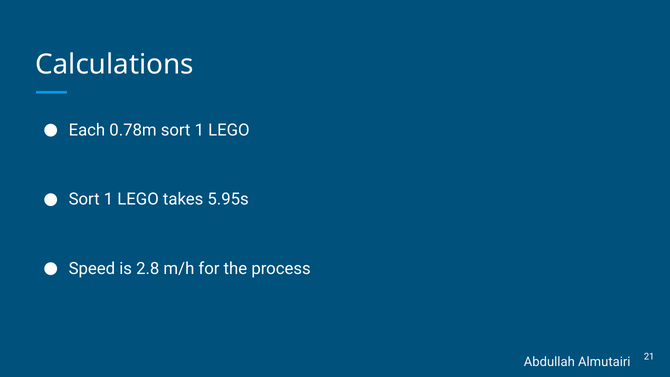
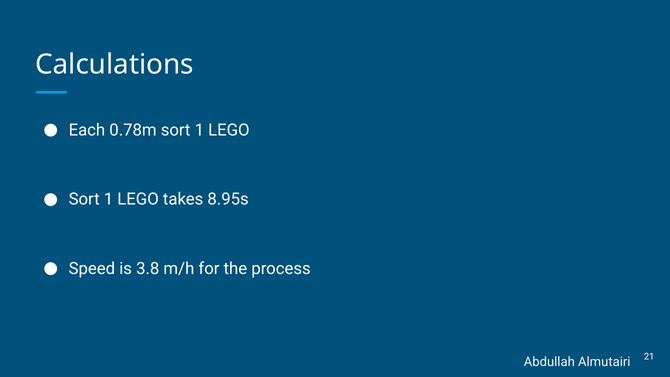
5.95s: 5.95s -> 8.95s (228, 199)
2.8: 2.8 -> 3.8 (148, 269)
